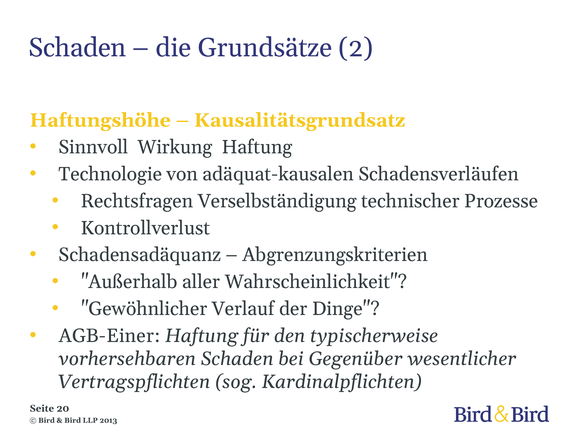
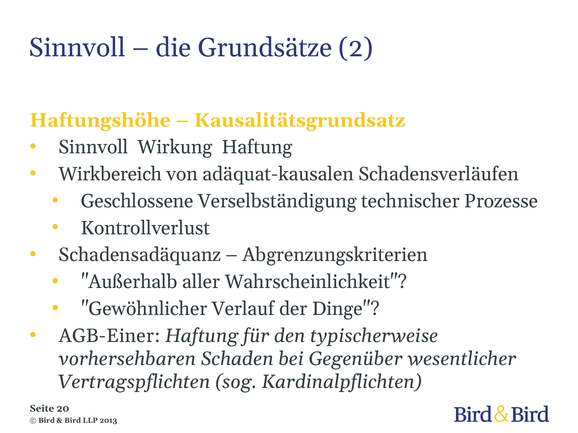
Schaden: Schaden -> Sinnvoll (77, 48)
Technologie: Technologie -> Wirkbereich (110, 174)
Rechtsfragen: Rechtsfragen -> Geschlossene (137, 201)
